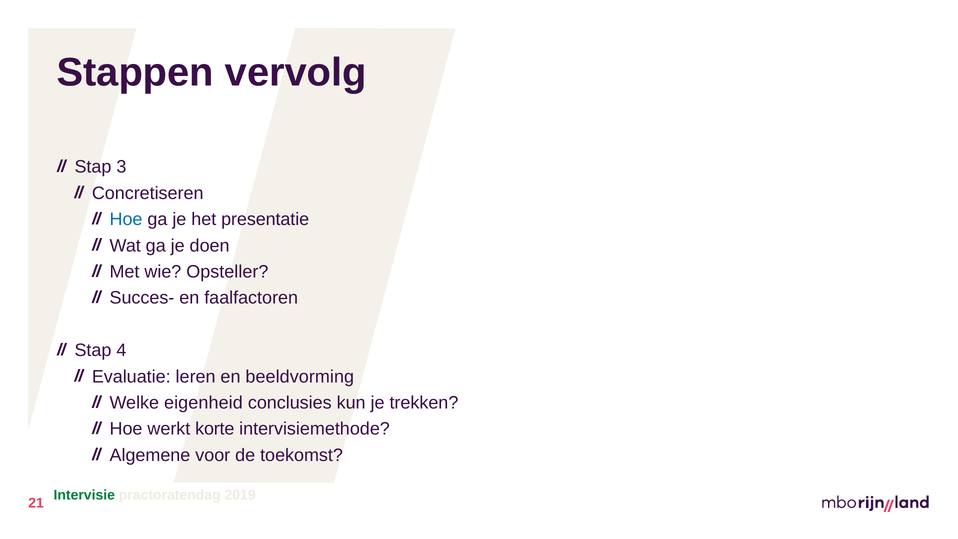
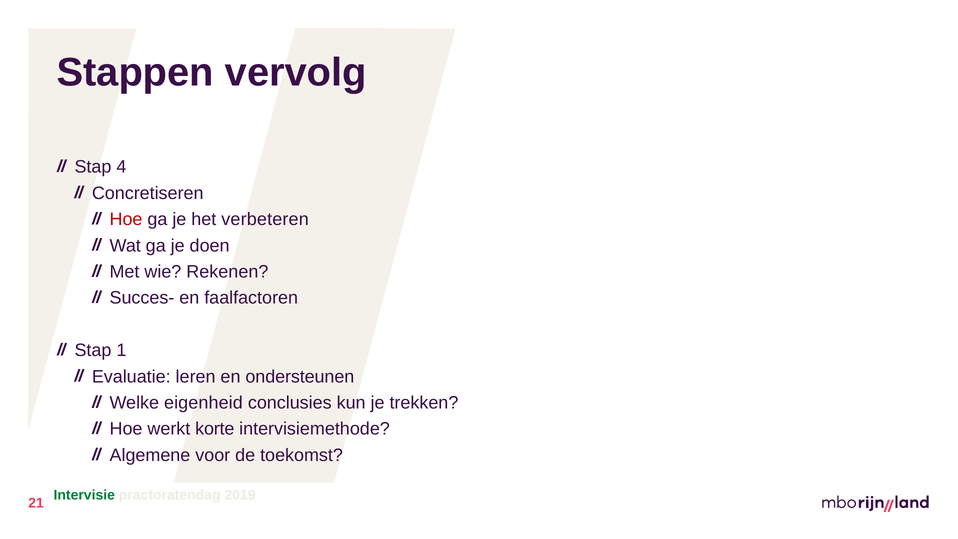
3: 3 -> 4 (121, 167)
Hoe colour: blue -> red (126, 219)
presentatie: presentatie -> verbeteren (265, 219)
Opsteller: Opsteller -> Rekenen (227, 272)
4: 4 -> 1 (121, 350)
beeldvorming: beeldvorming -> ondersteunen (300, 377)
